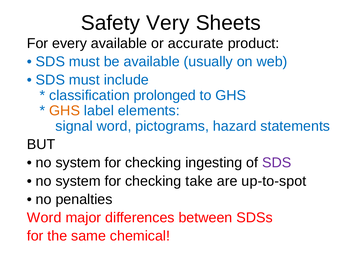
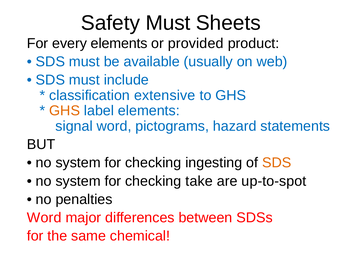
Safety Very: Very -> Must (168, 23)
every available: available -> elements (119, 43)
accurate: accurate -> provided (196, 43)
prolonged: prolonged -> extensive (165, 95)
SDS colour: purple -> orange (277, 162)
